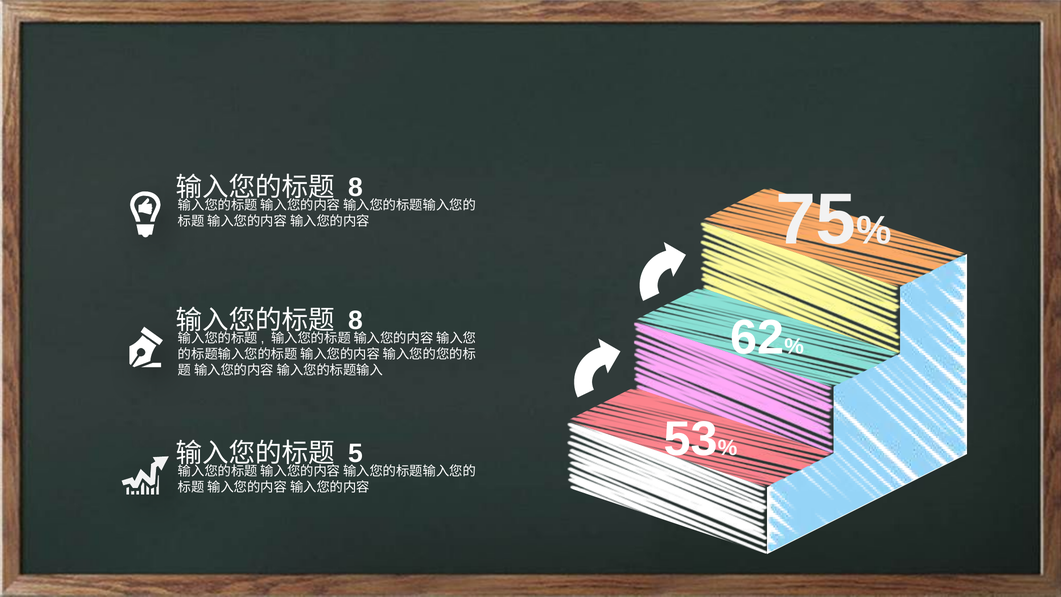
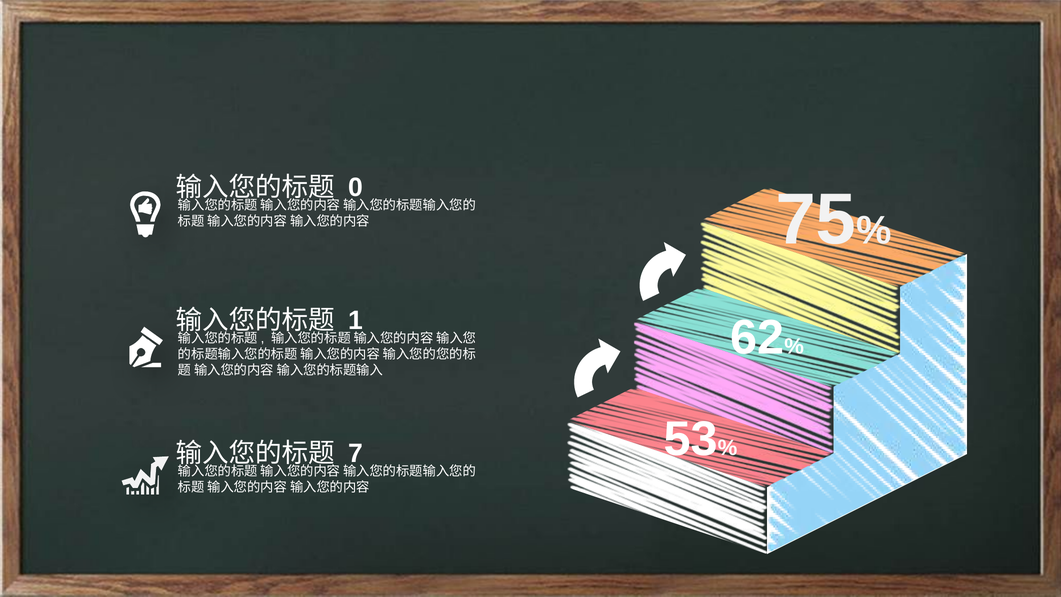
8: 8 -> 0 (356, 188)
8: 8 -> 1 (356, 320)
5: 5 -> 7 (356, 454)
